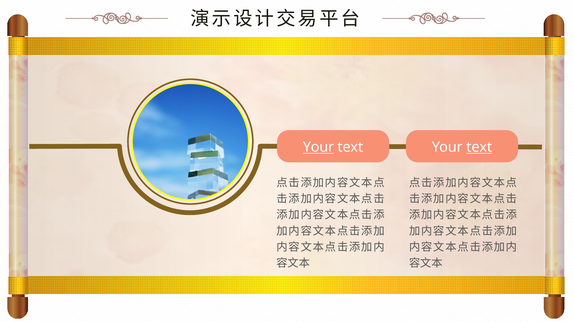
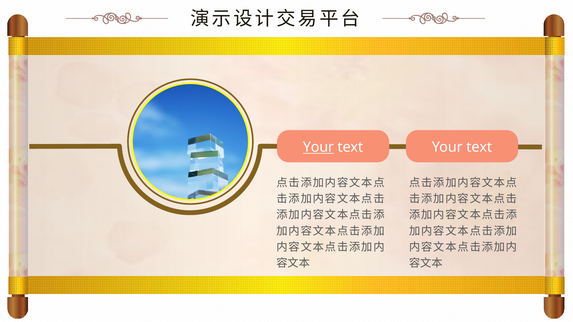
text underline: present -> none (479, 147)
